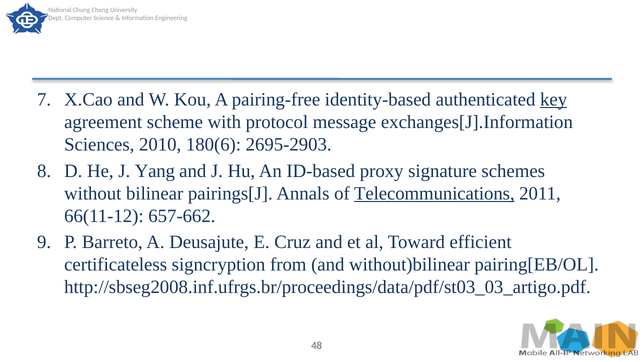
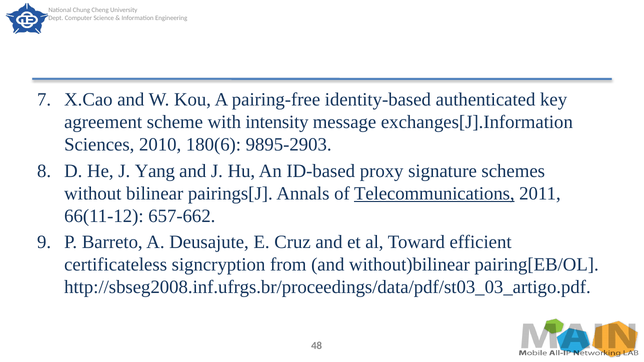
key underline: present -> none (554, 100)
protocol: protocol -> intensity (277, 122)
2695-2903: 2695-2903 -> 9895-2903 (289, 145)
